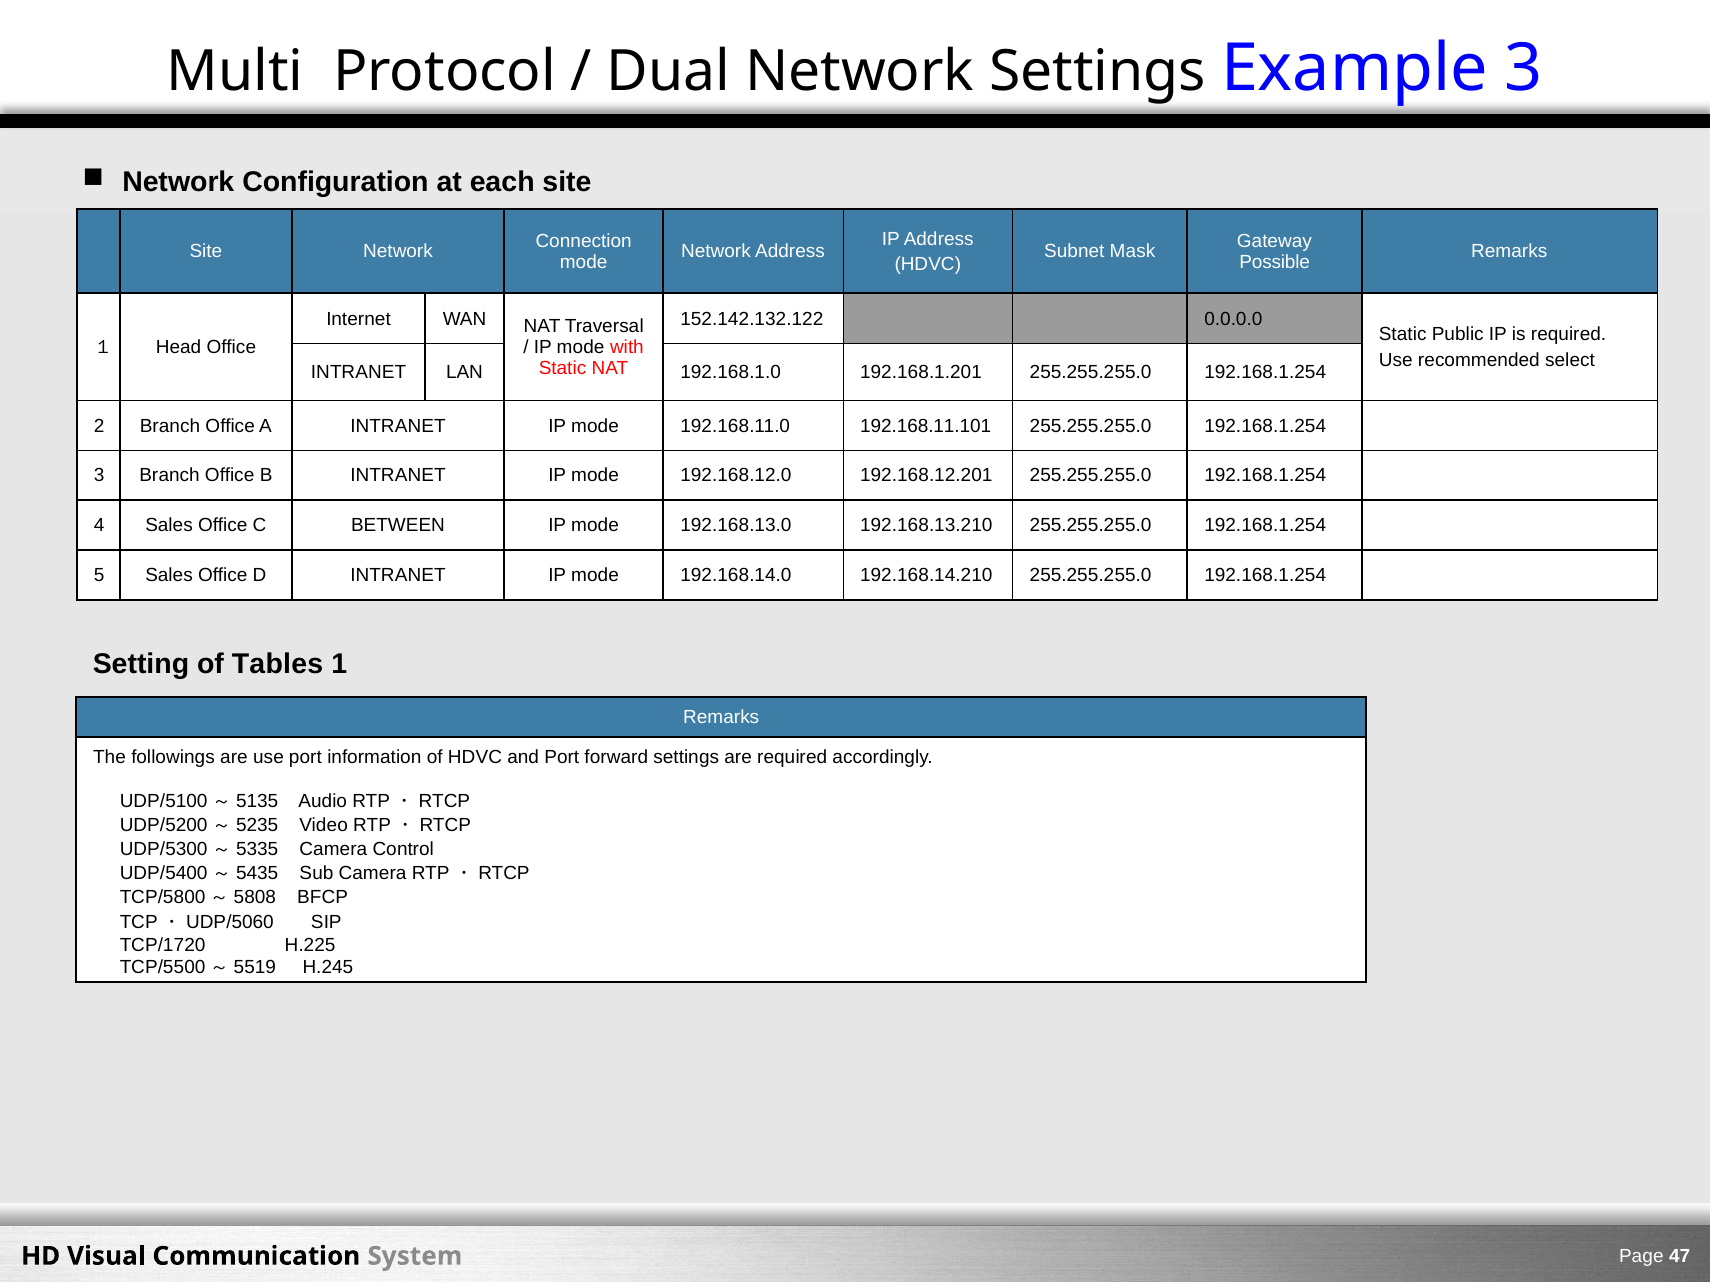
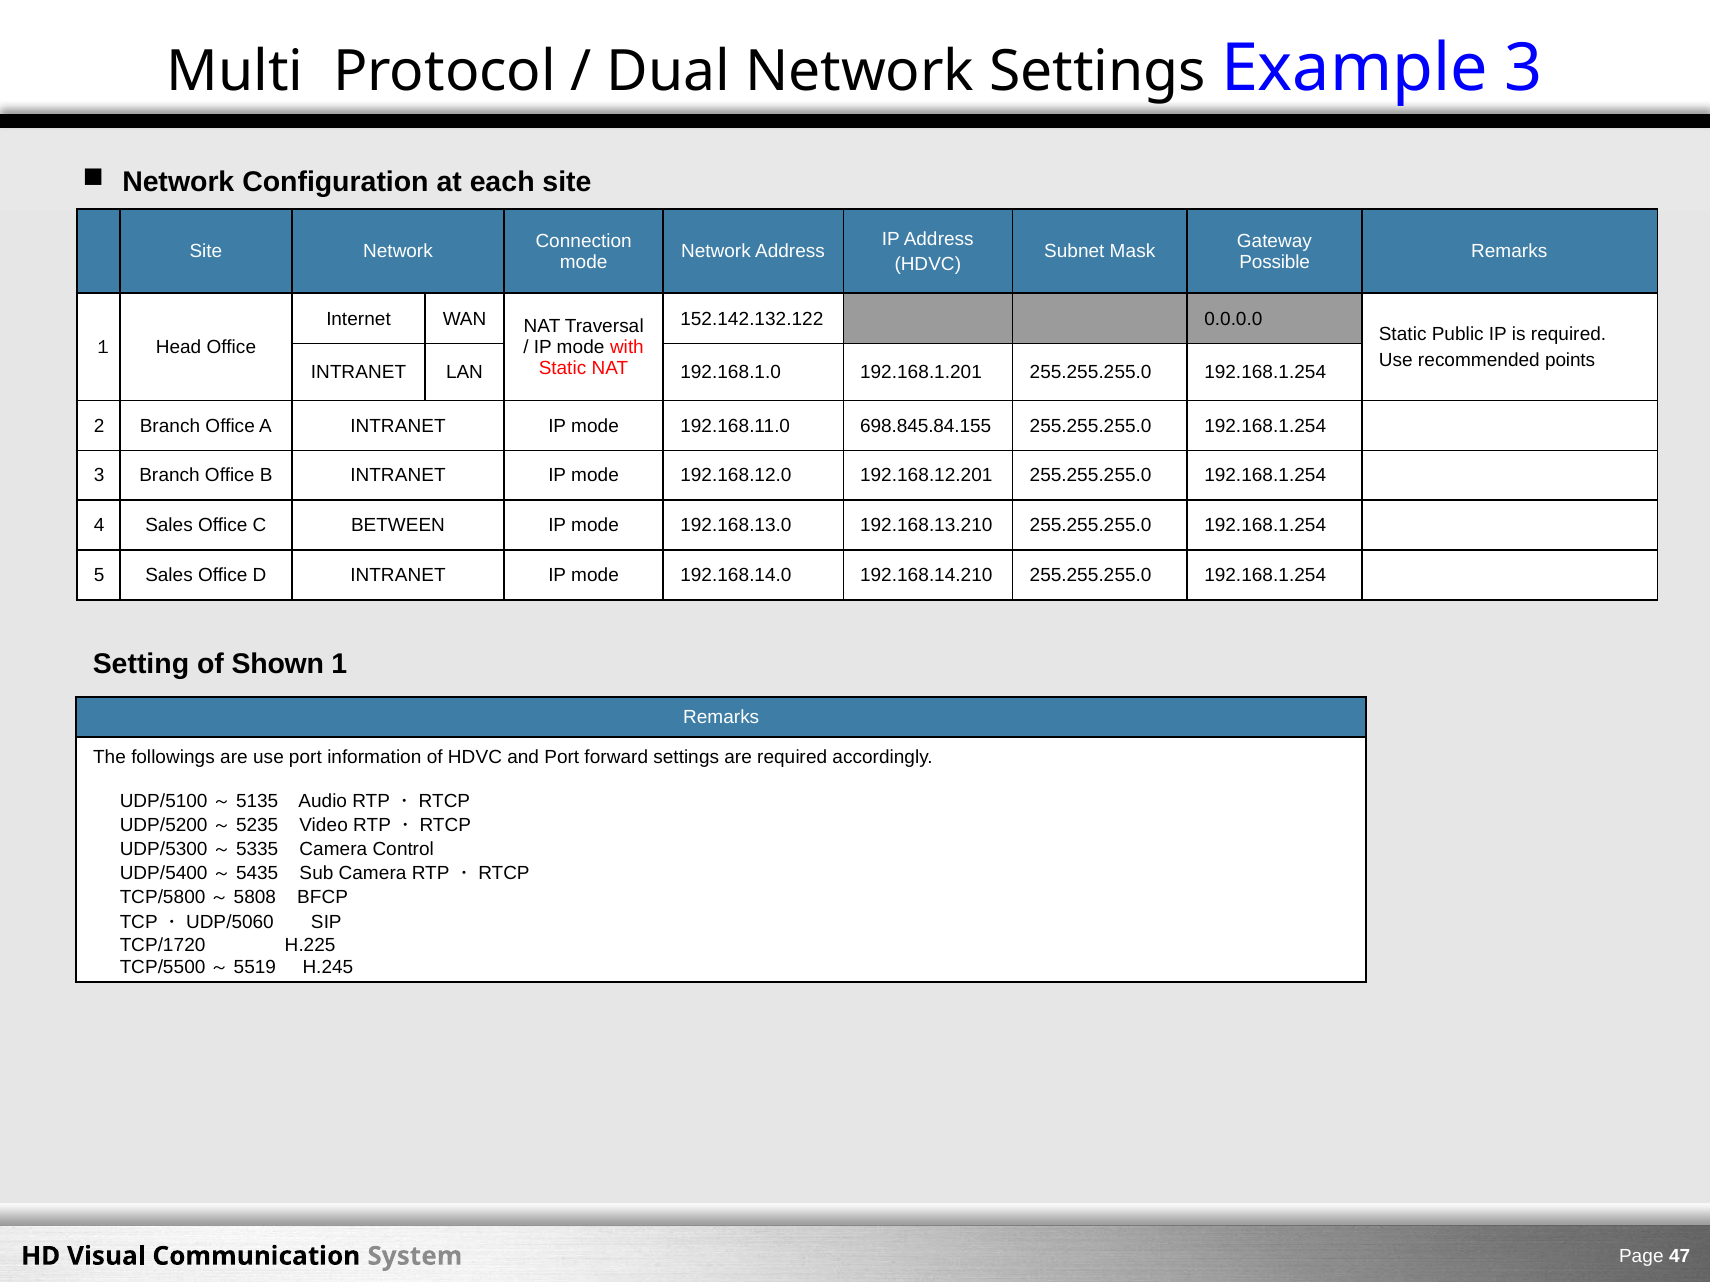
select: select -> points (1570, 360)
192.168.11.101: 192.168.11.101 -> 698.845.84.155 (926, 426)
Tables: Tables -> Shown (278, 665)
